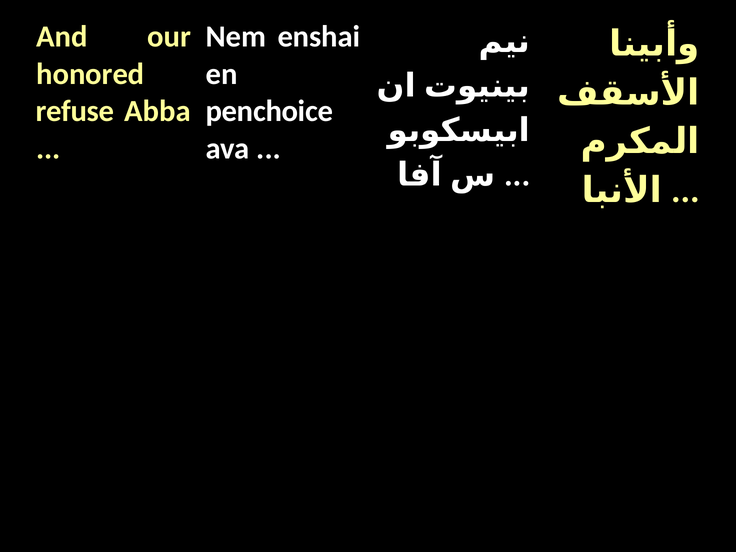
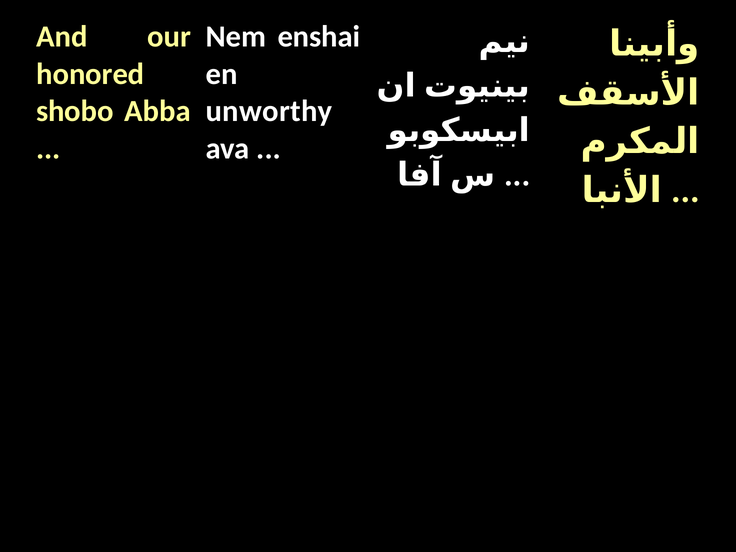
refuse: refuse -> shobo (75, 111)
penchoice: penchoice -> unworthy (269, 111)
